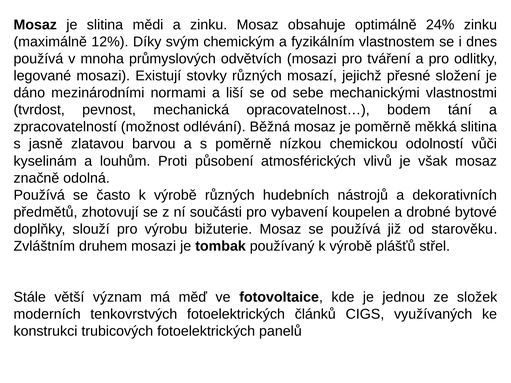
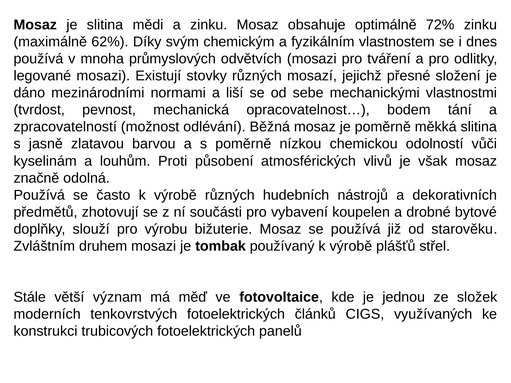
24%: 24% -> 72% (440, 25)
12%: 12% -> 62% (110, 42)
